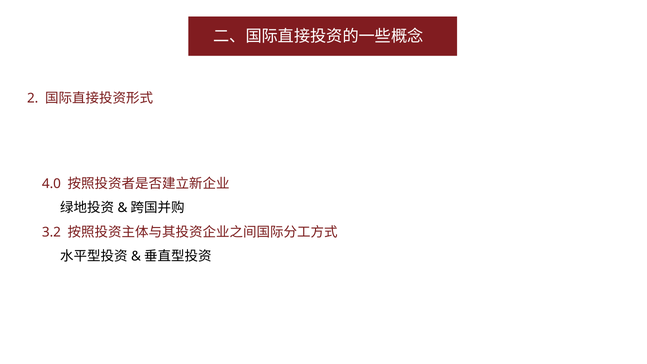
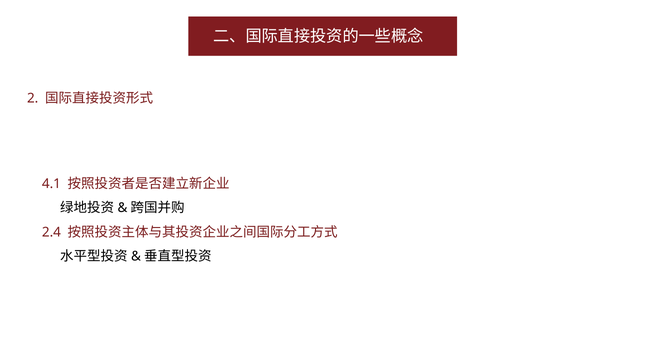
4.0: 4.0 -> 4.1 (51, 184)
3.2: 3.2 -> 2.4 (51, 232)
